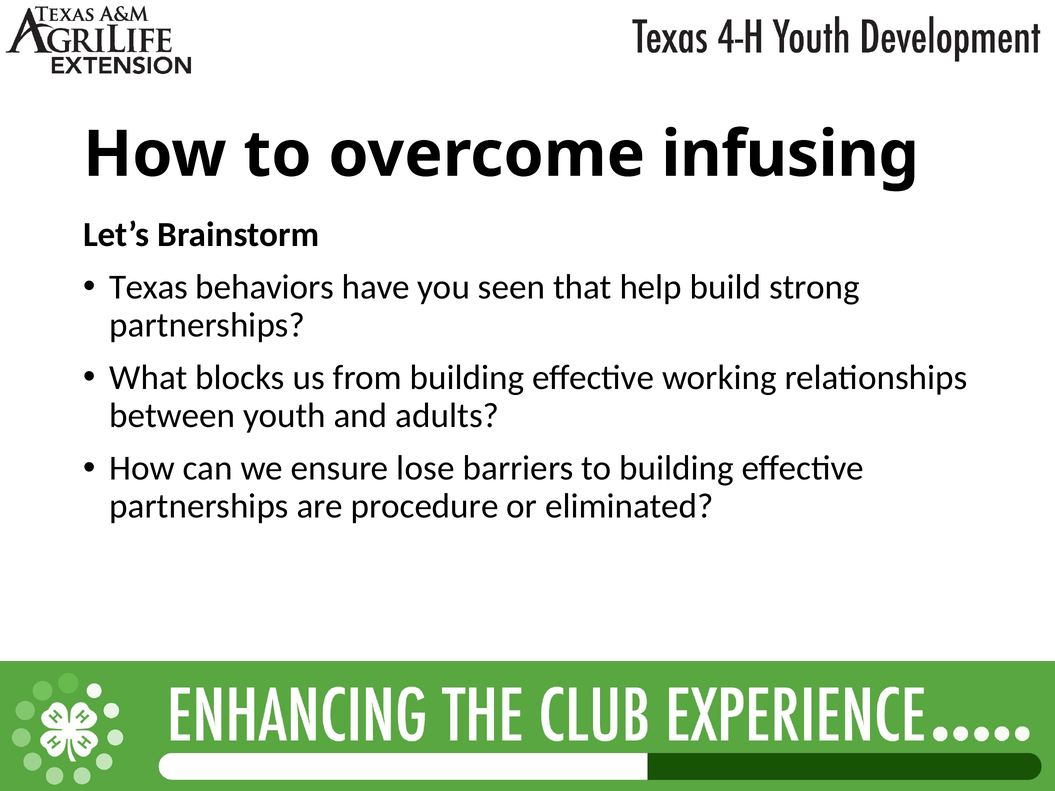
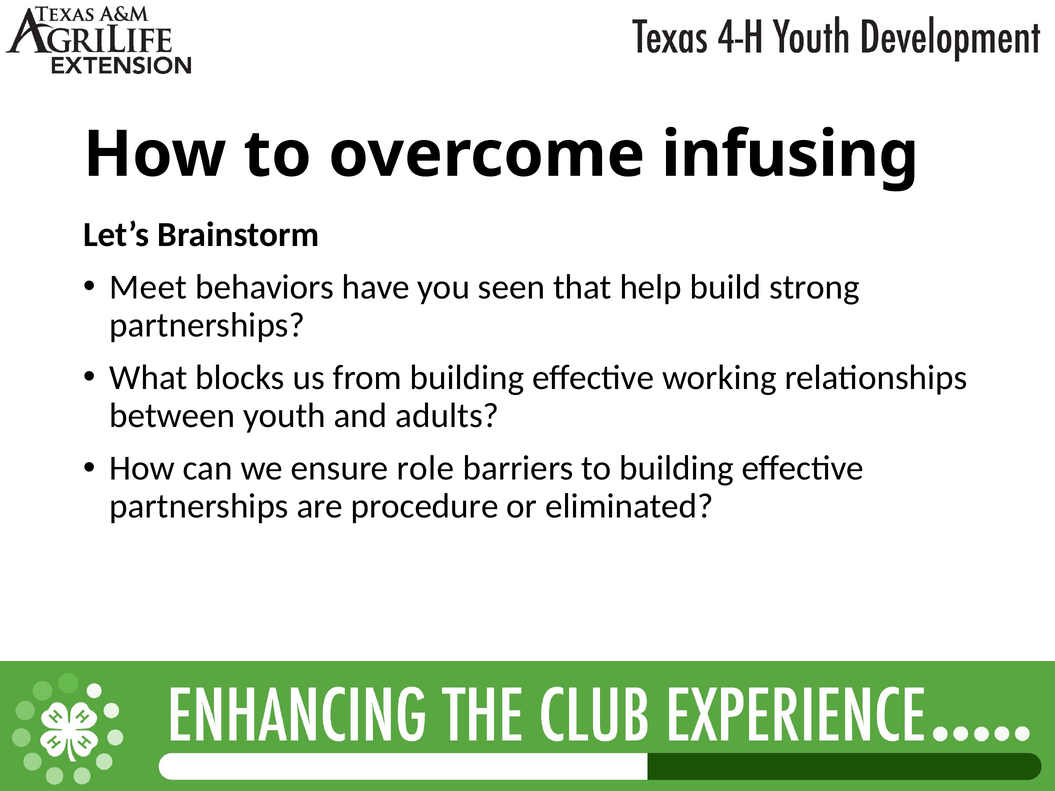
Texas: Texas -> Meet (148, 287)
lose: lose -> role (425, 468)
